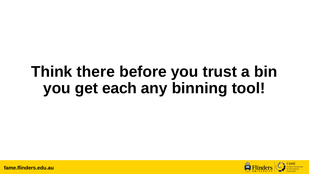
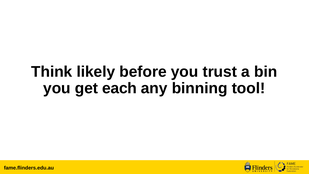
there: there -> likely (96, 72)
